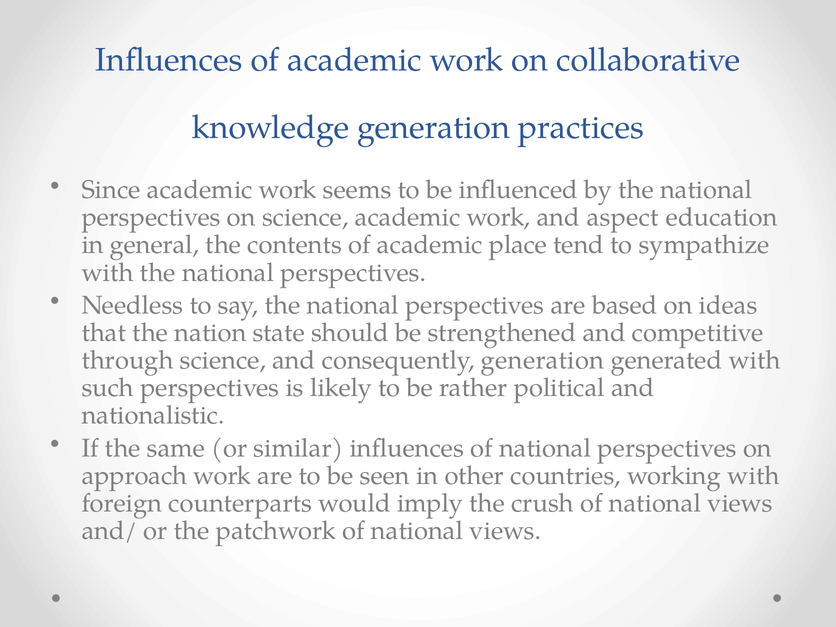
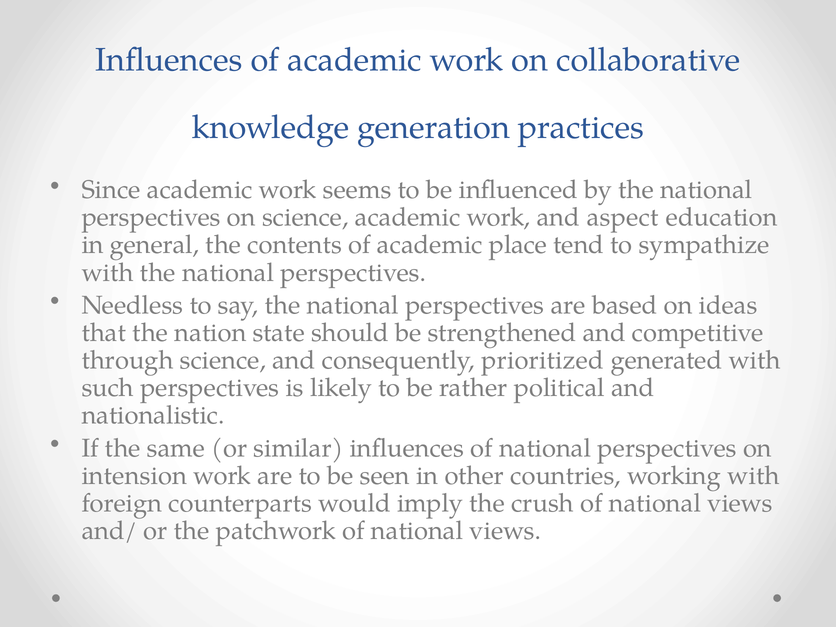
consequently generation: generation -> prioritized (543, 360)
approach: approach -> intension (134, 476)
